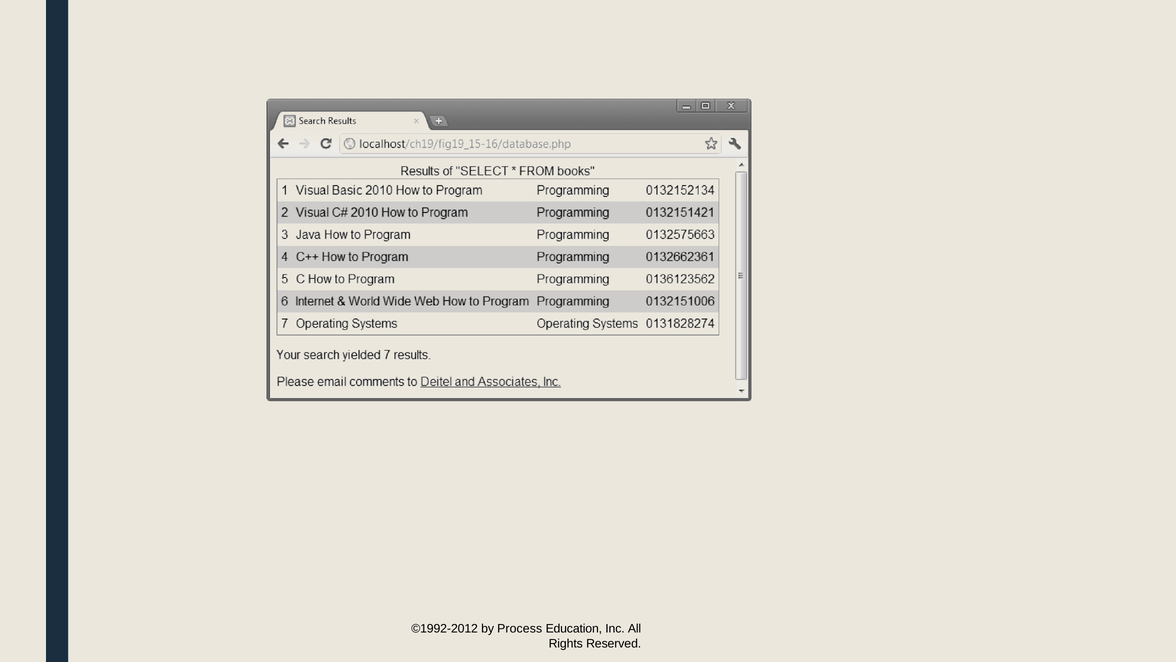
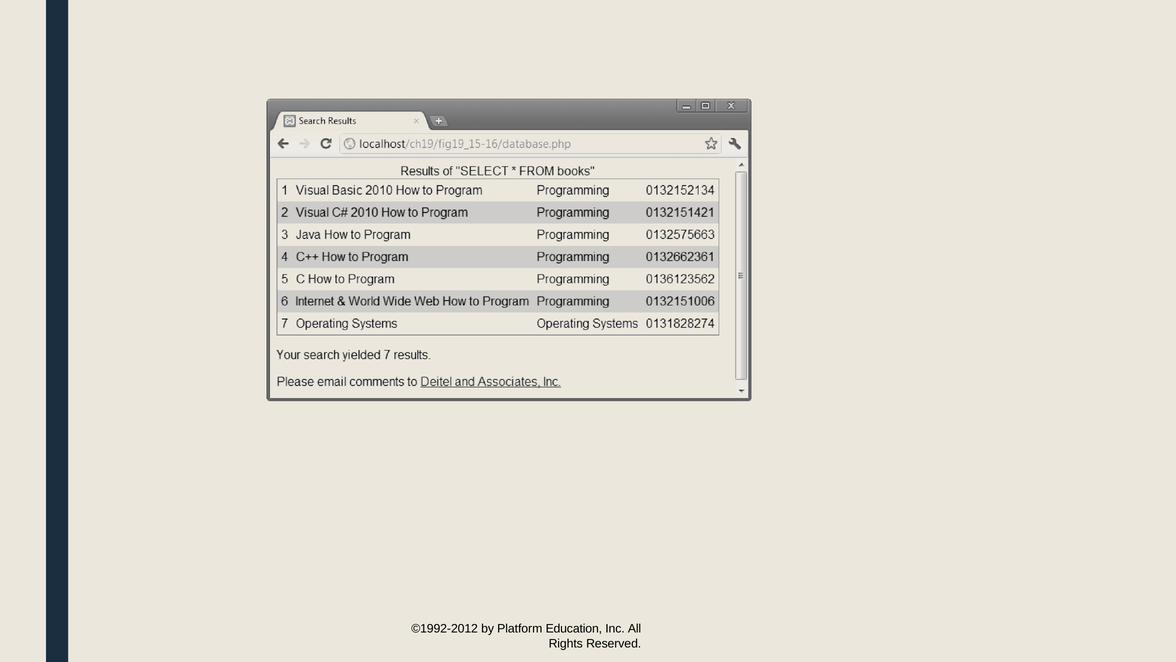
Process: Process -> Platform (520, 628)
